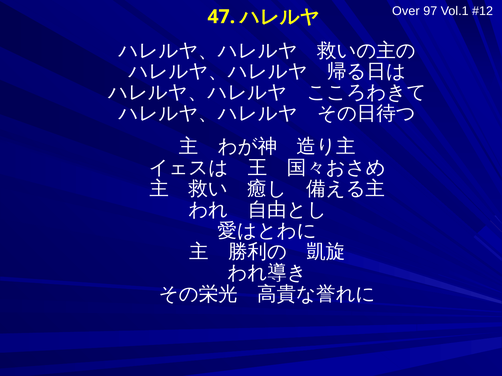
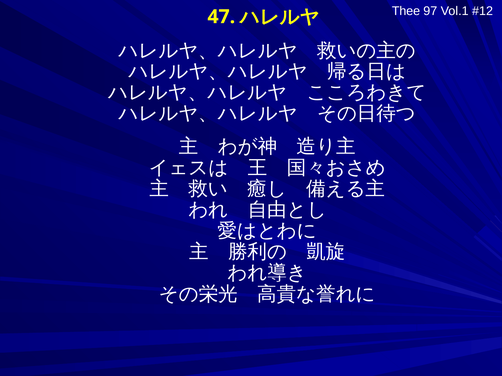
Over: Over -> Thee (406, 11)
